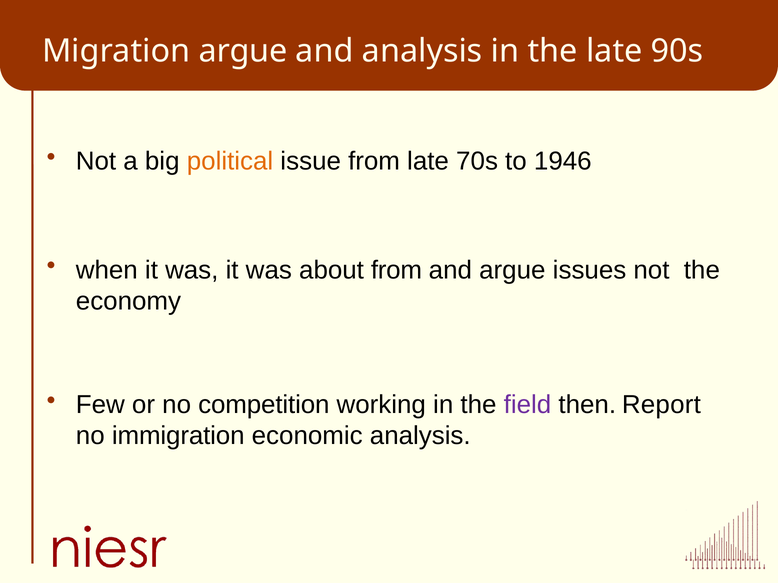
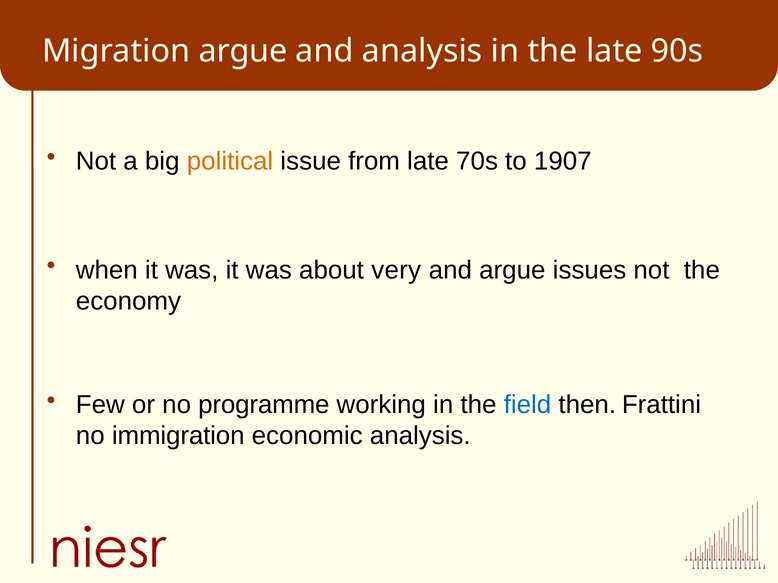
1946: 1946 -> 1907 (563, 161)
about from: from -> very (396, 270)
competition: competition -> programme (264, 405)
field colour: purple -> blue (527, 405)
Report: Report -> Frattini (661, 405)
